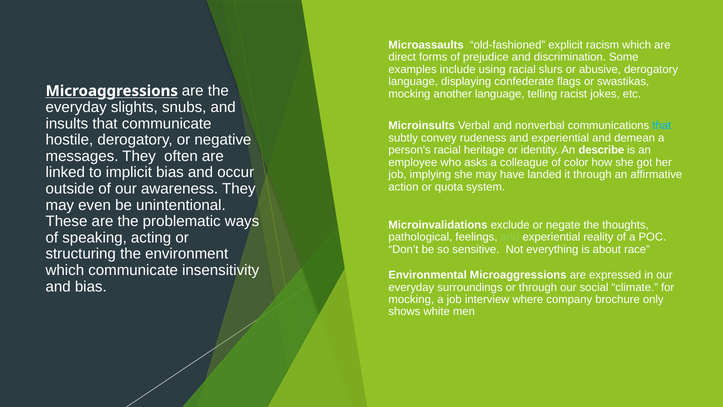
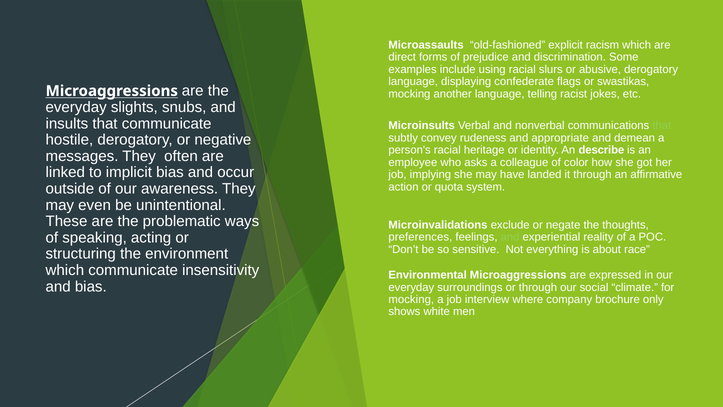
that colour: light blue -> light green (662, 126)
rudeness and experiential: experiential -> appropriate (560, 138)
pathological: pathological -> preferences (420, 237)
